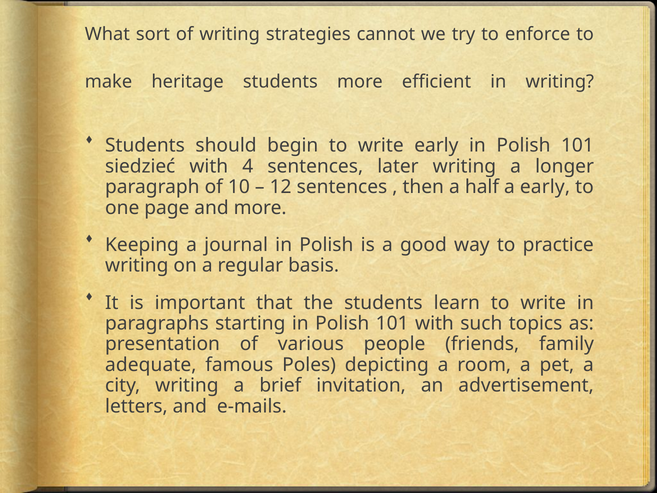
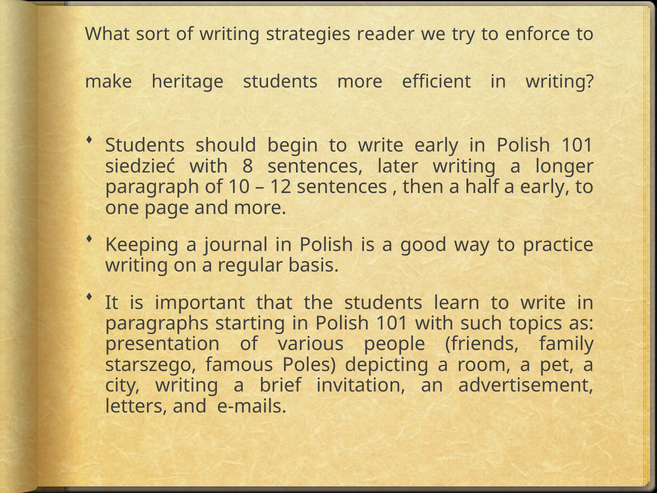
cannot: cannot -> reader (386, 34)
4: 4 -> 8 (248, 166)
adequate: adequate -> starszego (151, 365)
